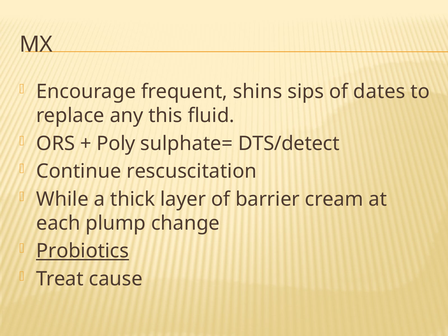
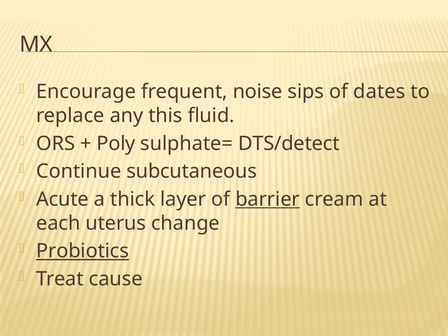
shins: shins -> noise (258, 92)
rescuscitation: rescuscitation -> subcutaneous (192, 171)
While: While -> Acute (62, 199)
barrier underline: none -> present (268, 199)
plump: plump -> uterus (116, 223)
